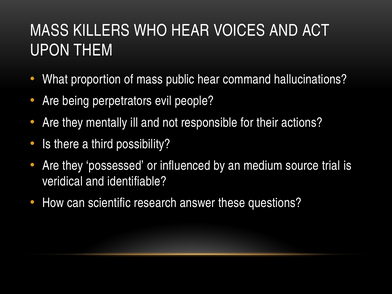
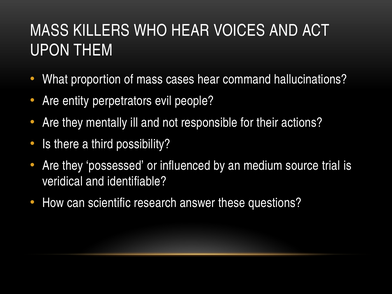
public: public -> cases (180, 79)
being: being -> entity (76, 101)
